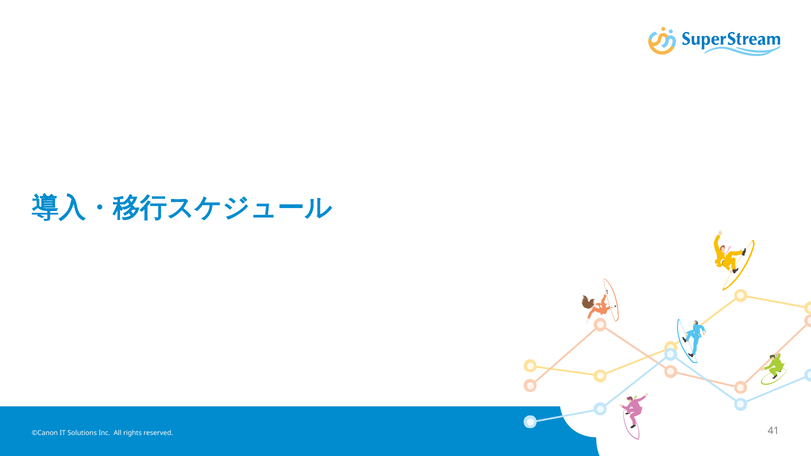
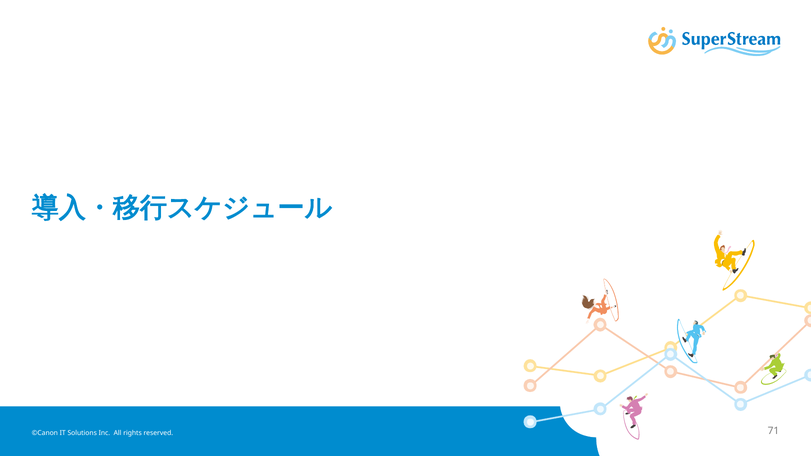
41: 41 -> 71 (773, 431)
